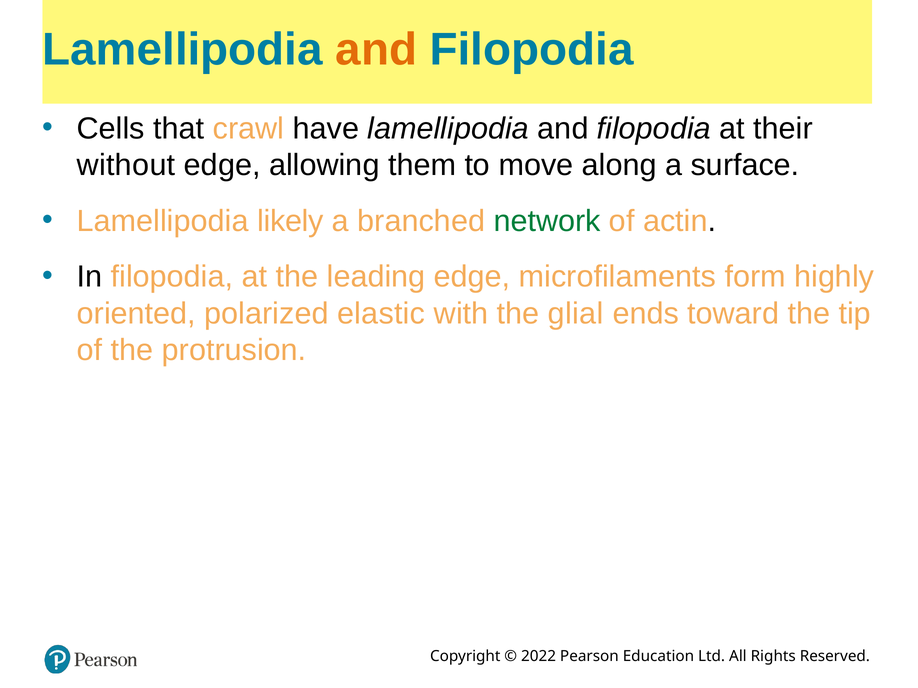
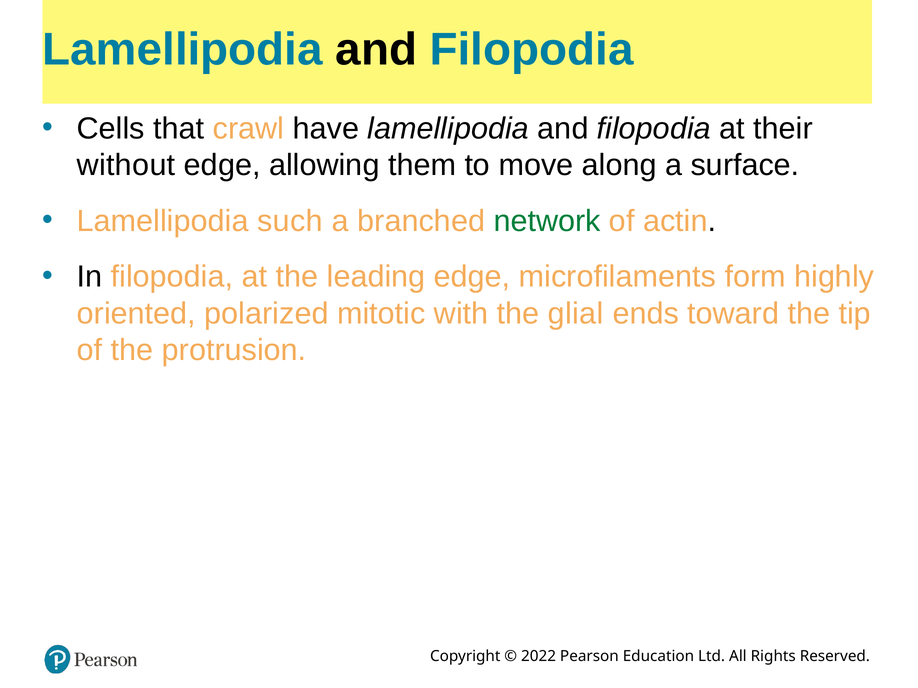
and colour: orange -> black (376, 50)
likely: likely -> such (290, 221)
elastic: elastic -> mitotic (381, 314)
